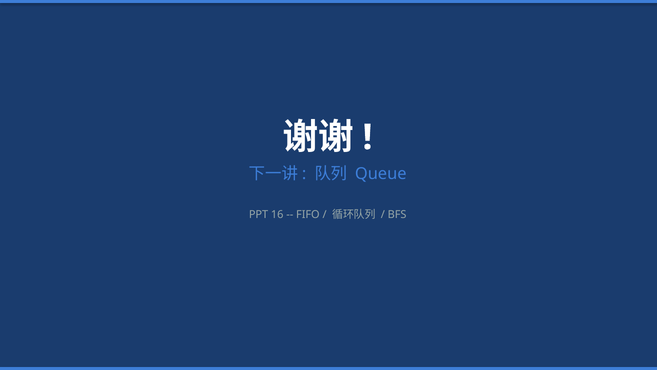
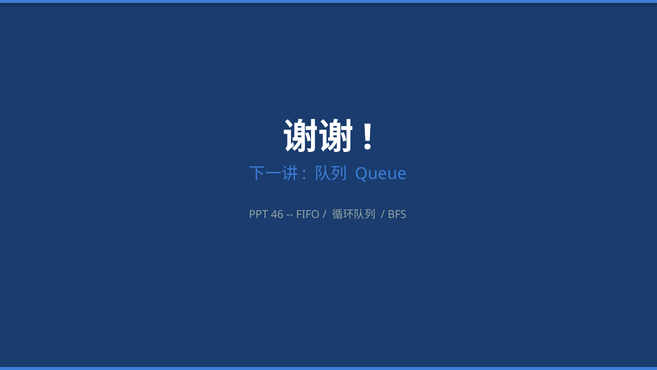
16: 16 -> 46 (277, 214)
